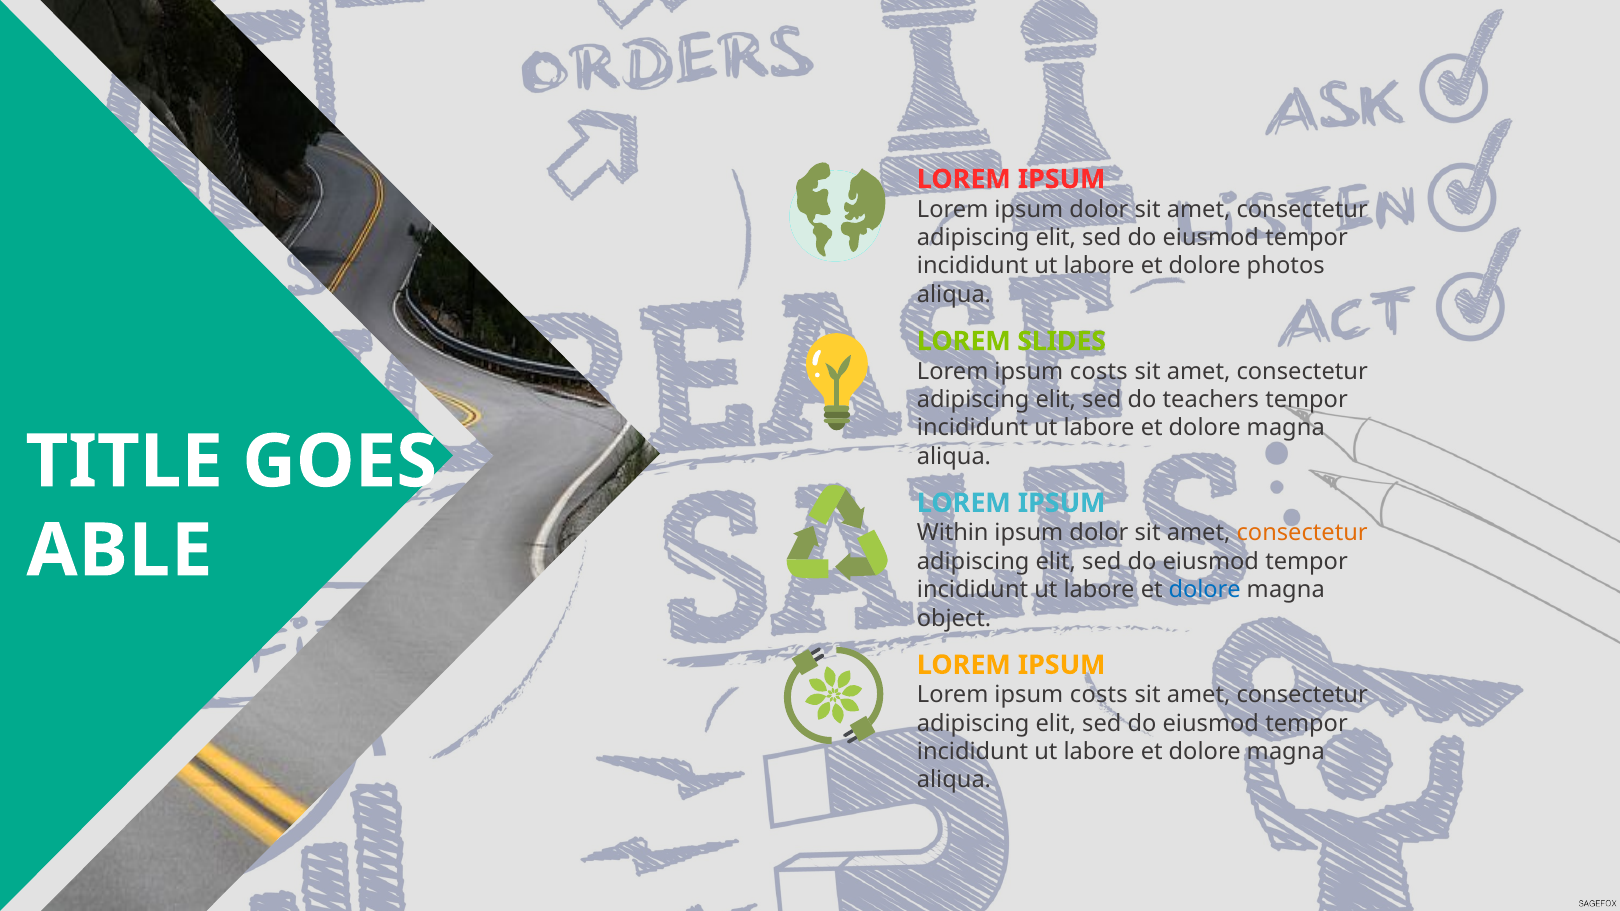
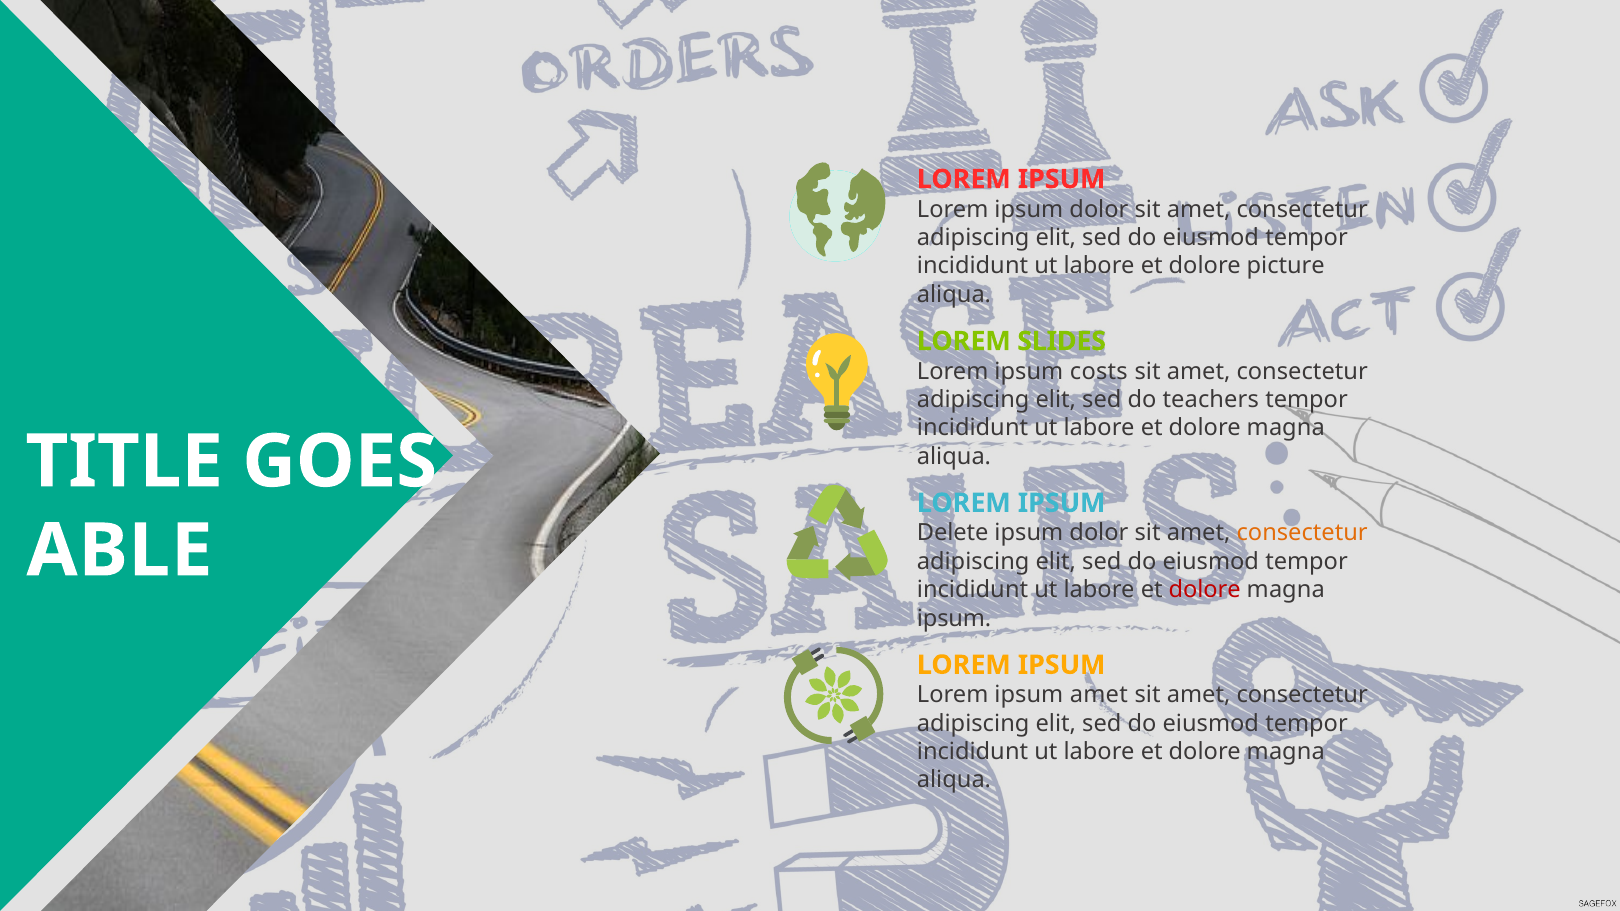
photos: photos -> picture (1286, 266)
Within: Within -> Delete (953, 533)
dolore colour: blue -> red (1205, 590)
object: object -> ipsum (954, 618)
costs: costs -> amet (1099, 695)
